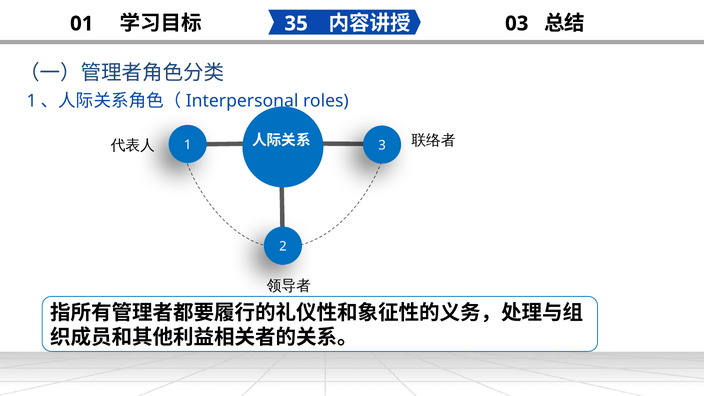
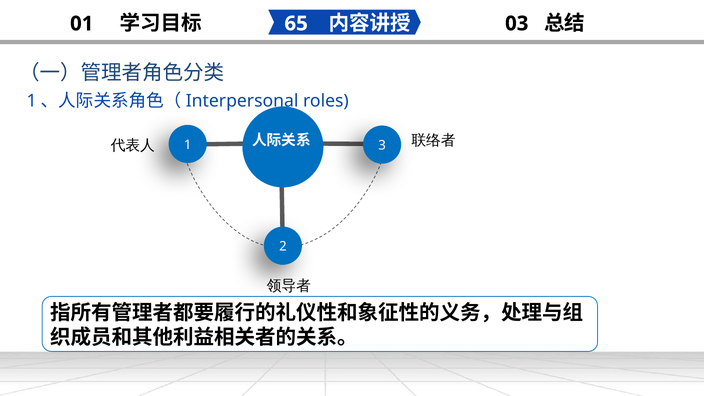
35: 35 -> 65 (296, 24)
